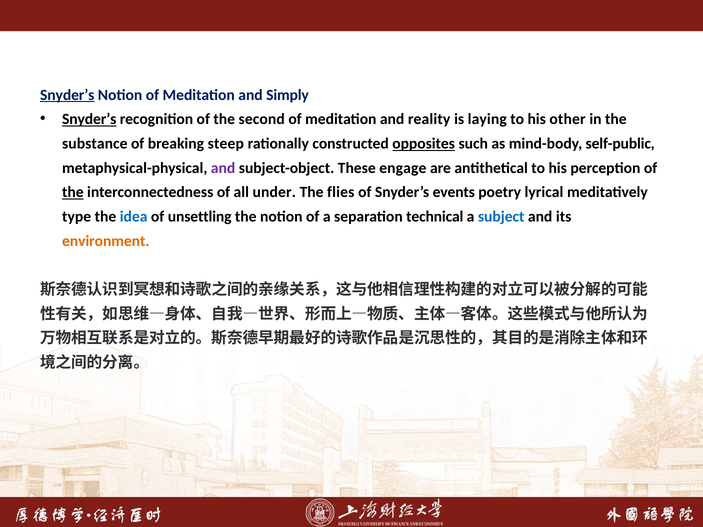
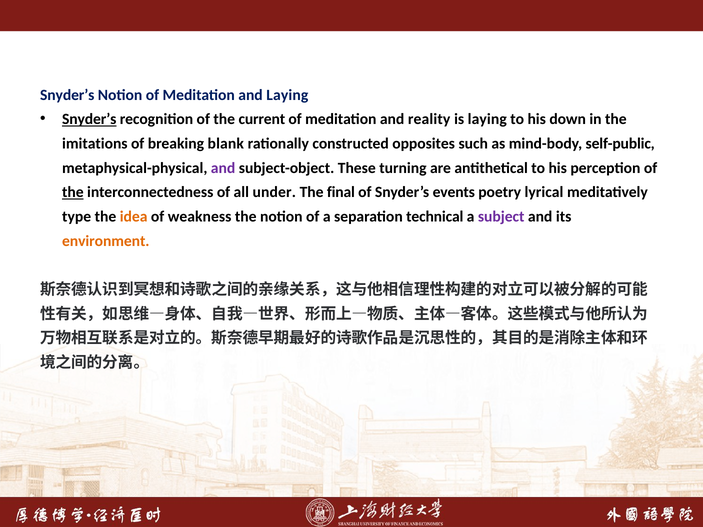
Snyder’s underline: present -> none (67, 95)
and Simply: Simply -> Laying (287, 95)
second: second -> current (262, 119)
other: other -> down (568, 119)
substance: substance -> imitations (95, 144)
steep: steep -> blank (226, 144)
opposites underline: present -> none (424, 144)
engage: engage -> turning (403, 168)
flies: flies -> final (341, 192)
idea colour: blue -> orange (134, 217)
unsettling: unsettling -> weakness (200, 217)
subject colour: blue -> purple (501, 217)
